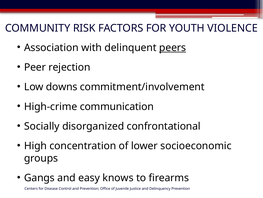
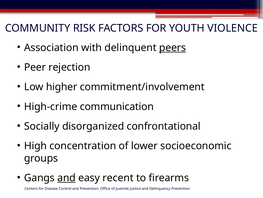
downs: downs -> higher (62, 87)
and underline: none -> present (66, 177)
knows: knows -> recent (118, 177)
